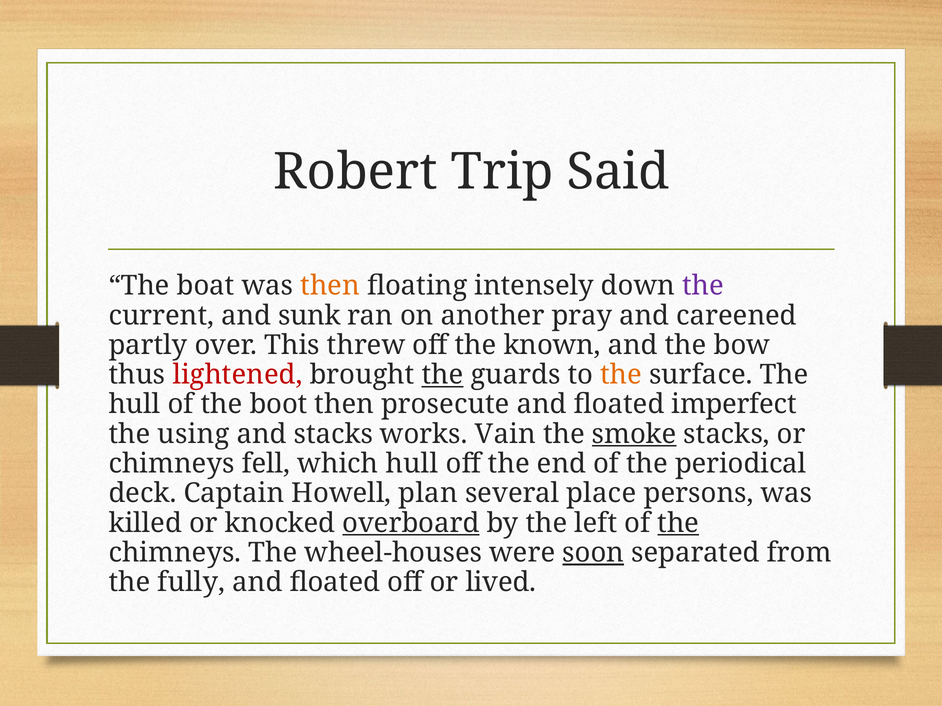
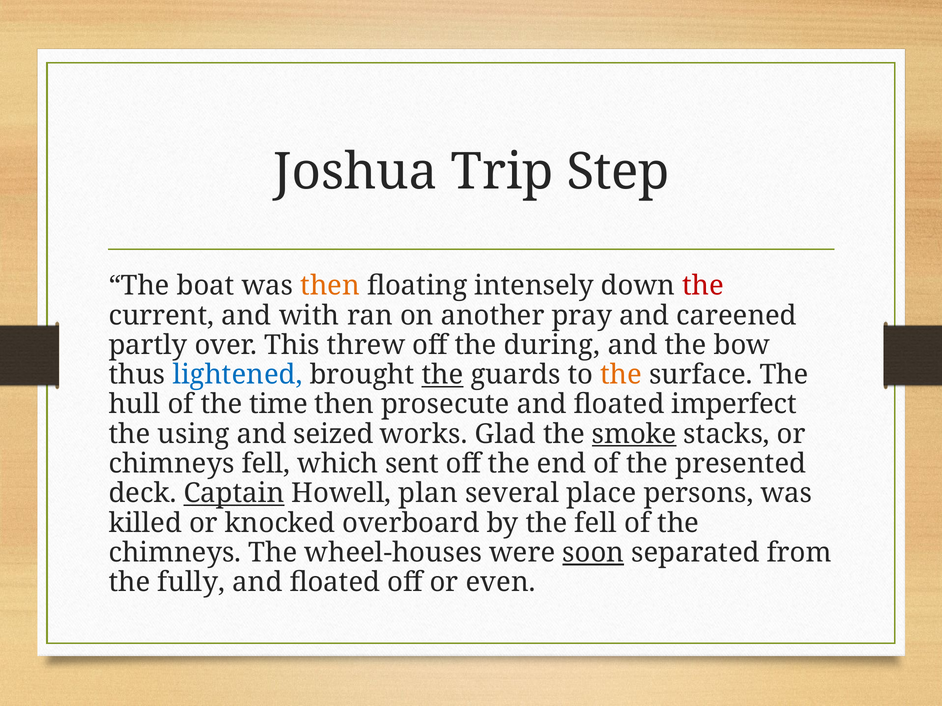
Robert: Robert -> Joshua (356, 172)
Said: Said -> Step (618, 172)
the colour: purple -> red (703, 286)
sunk: sunk -> with (309, 316)
known: known -> during (552, 345)
lightened colour: red -> blue (237, 375)
boot: boot -> time (279, 405)
and stacks: stacks -> seized (334, 434)
Vain: Vain -> Glad (505, 434)
which hull: hull -> sent (412, 464)
periodical: periodical -> presented (741, 464)
Captain underline: none -> present (234, 494)
overboard underline: present -> none (411, 523)
the left: left -> fell (596, 523)
the underline: present -> none (678, 523)
lived: lived -> even (501, 583)
